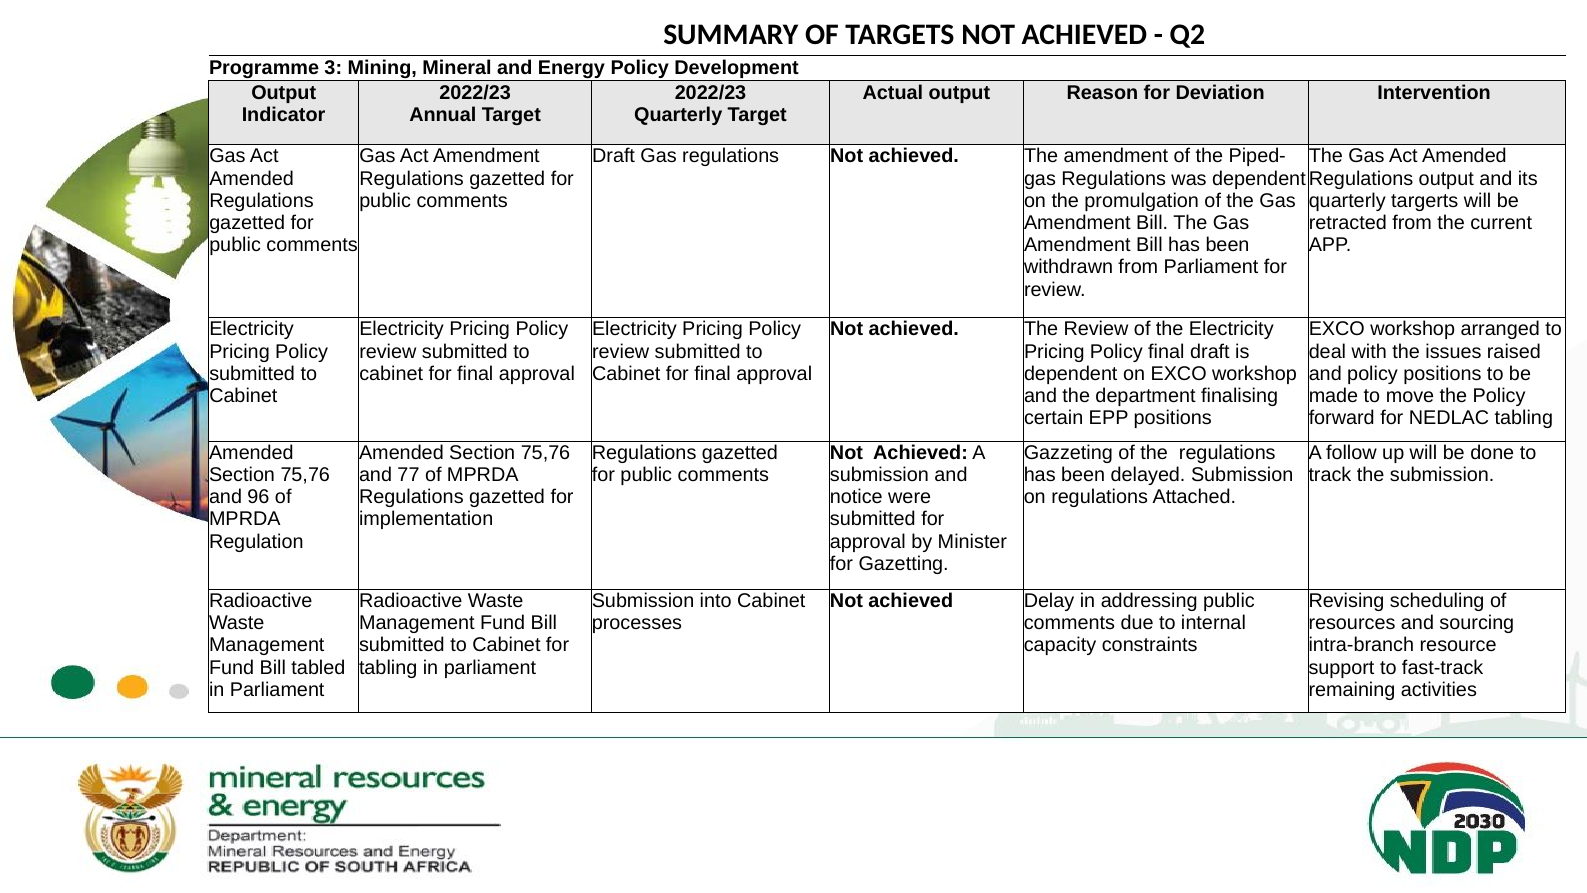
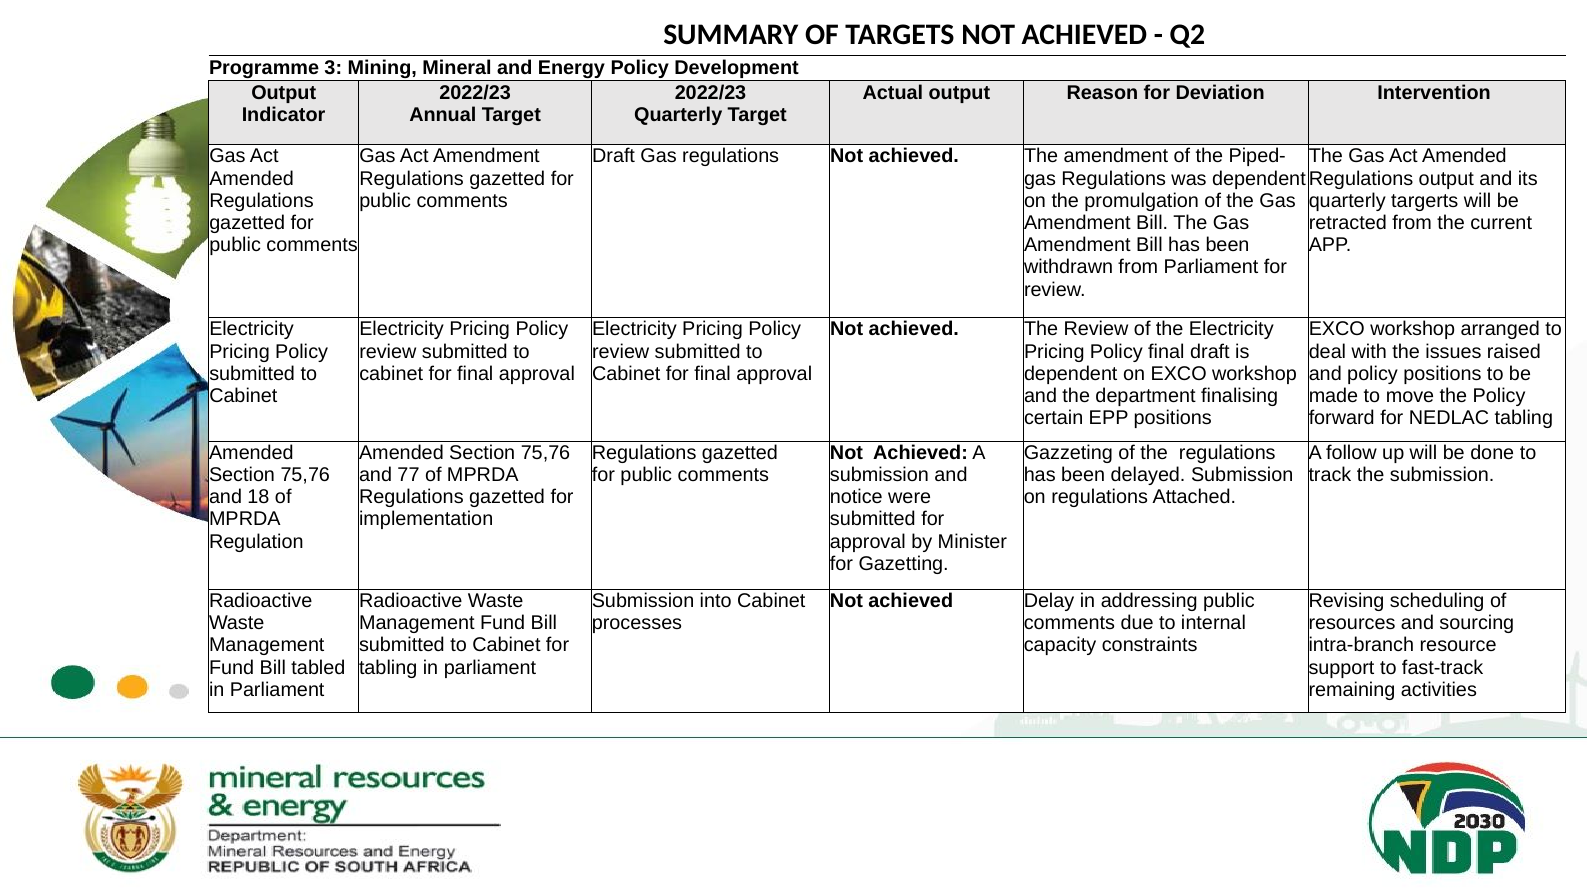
96: 96 -> 18 (258, 497)
